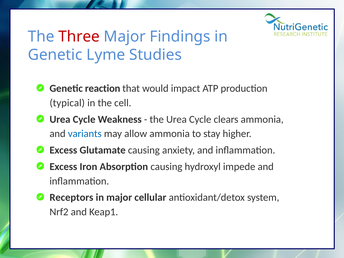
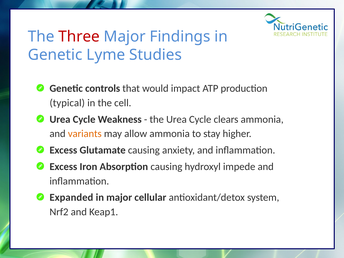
reaction: reaction -> controls (103, 89)
variants colour: blue -> orange (85, 134)
Receptors: Receptors -> Expanded (71, 198)
